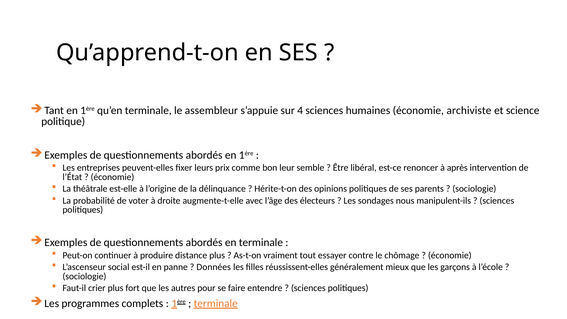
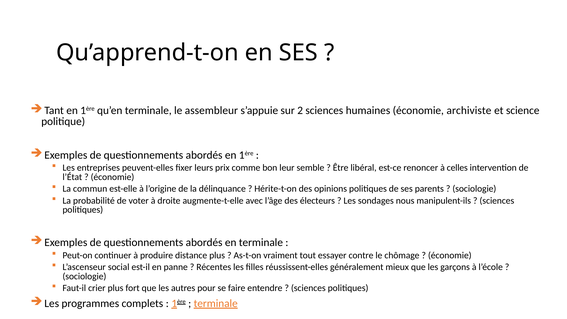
4: 4 -> 2 (300, 110)
après: après -> celles (457, 168)
théâtrale: théâtrale -> commun (90, 189)
Données: Données -> Récentes (214, 267)
